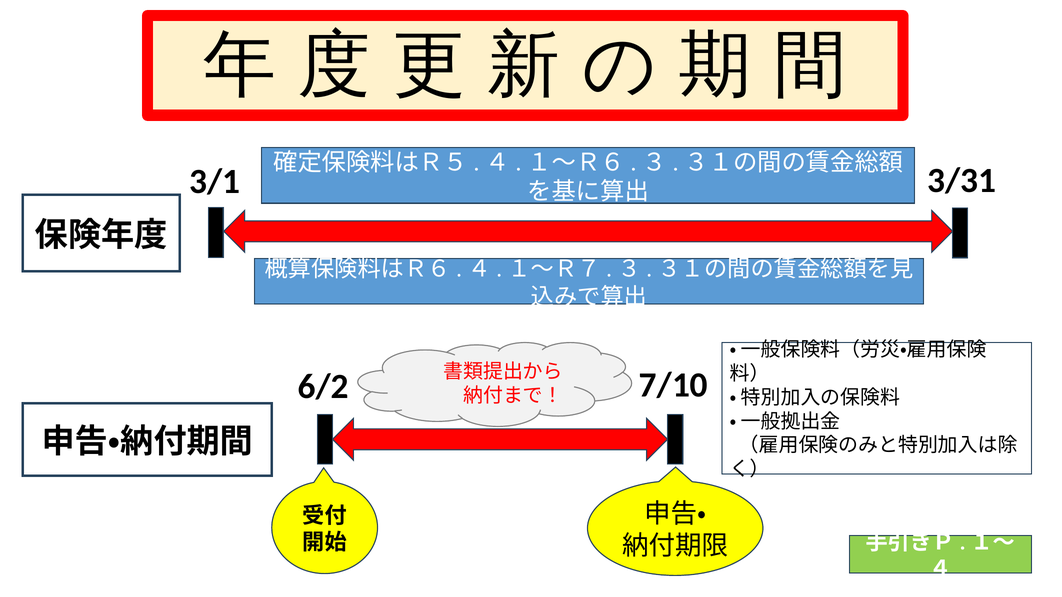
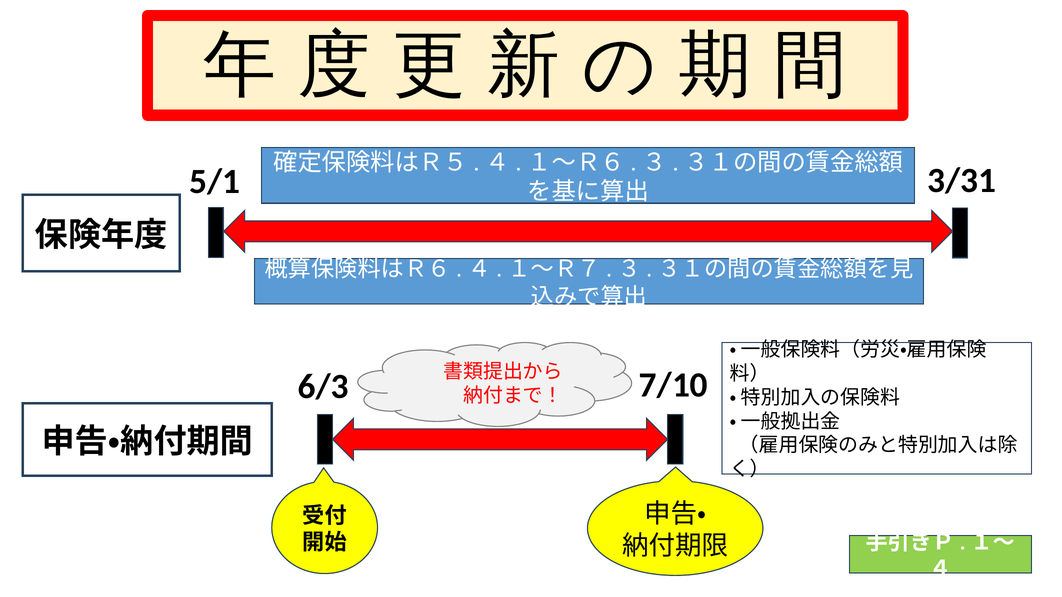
3/1: 3/1 -> 5/1 (215, 182)
6/2: 6/2 -> 6/3 (323, 387)
